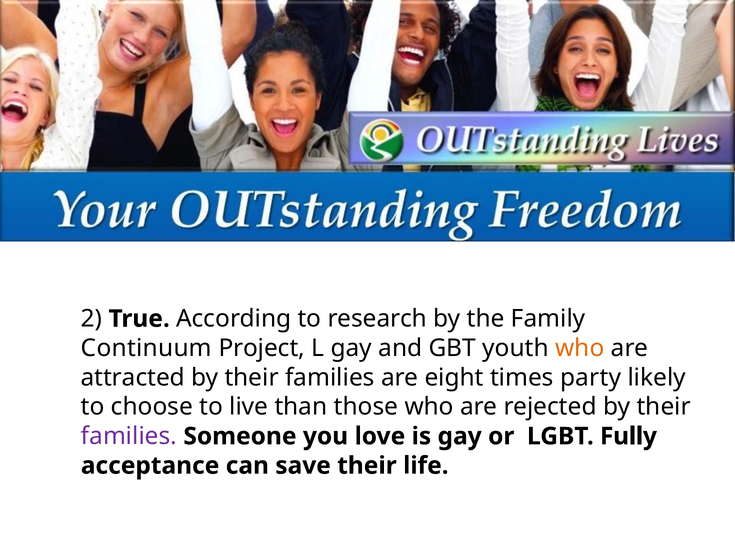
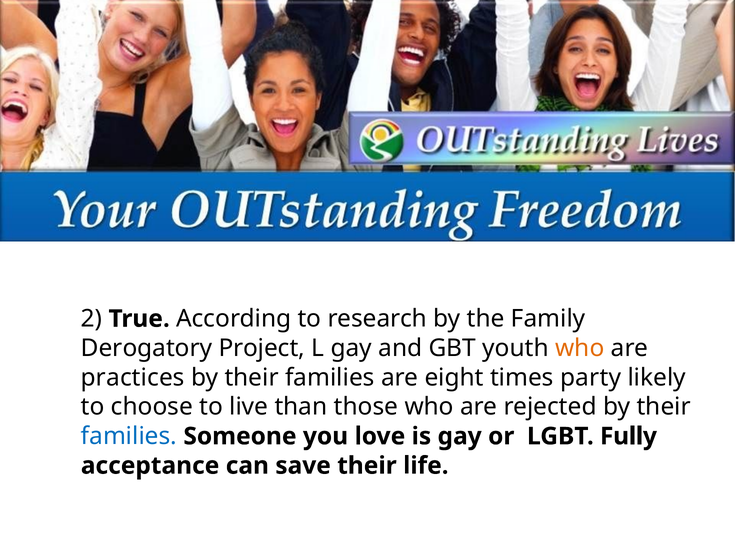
Continuum: Continuum -> Derogatory (147, 348)
attracted: attracted -> practices (133, 378)
families colour: purple -> blue (129, 436)
